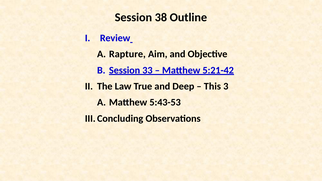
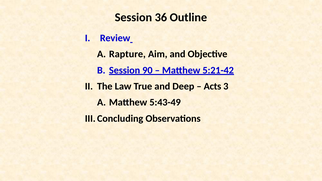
38: 38 -> 36 (161, 17)
33: 33 -> 90 (147, 70)
This: This -> Acts (212, 86)
5:43-53: 5:43-53 -> 5:43-49 (165, 102)
